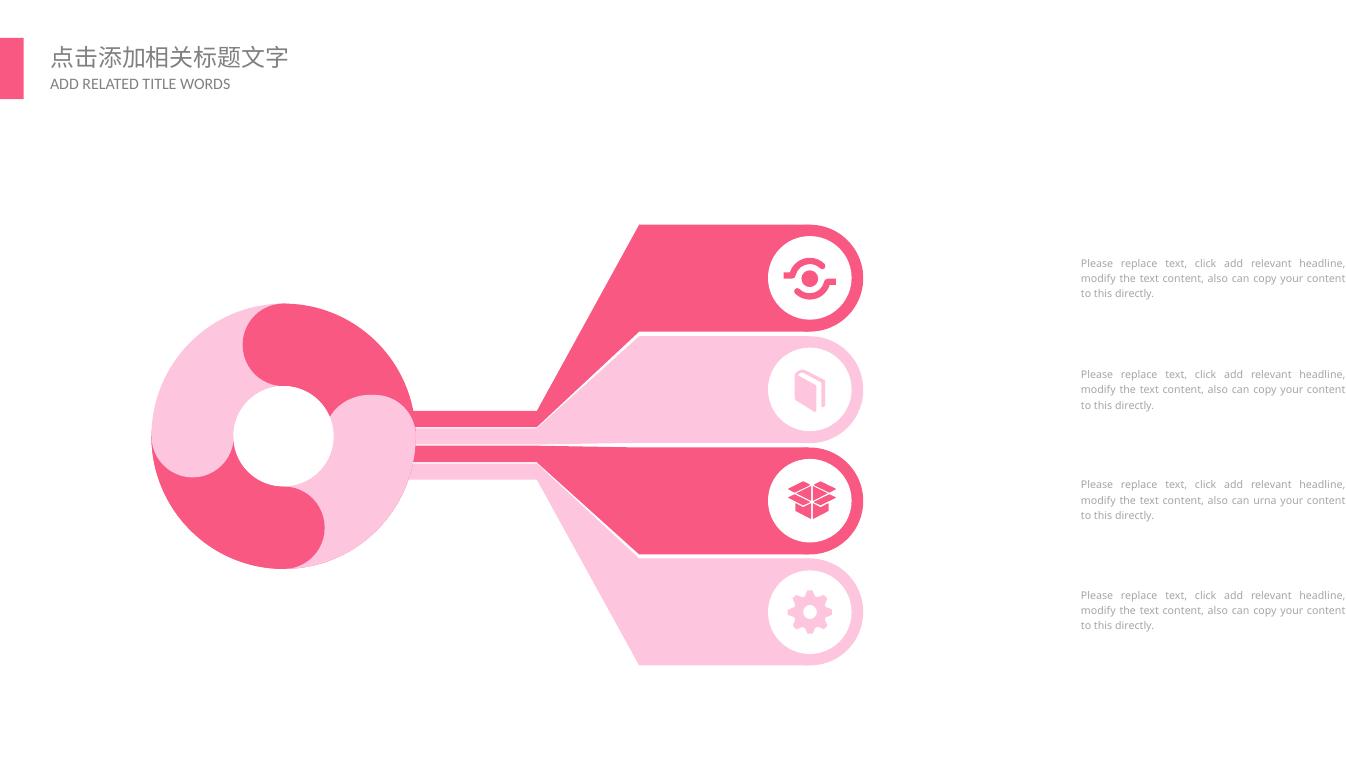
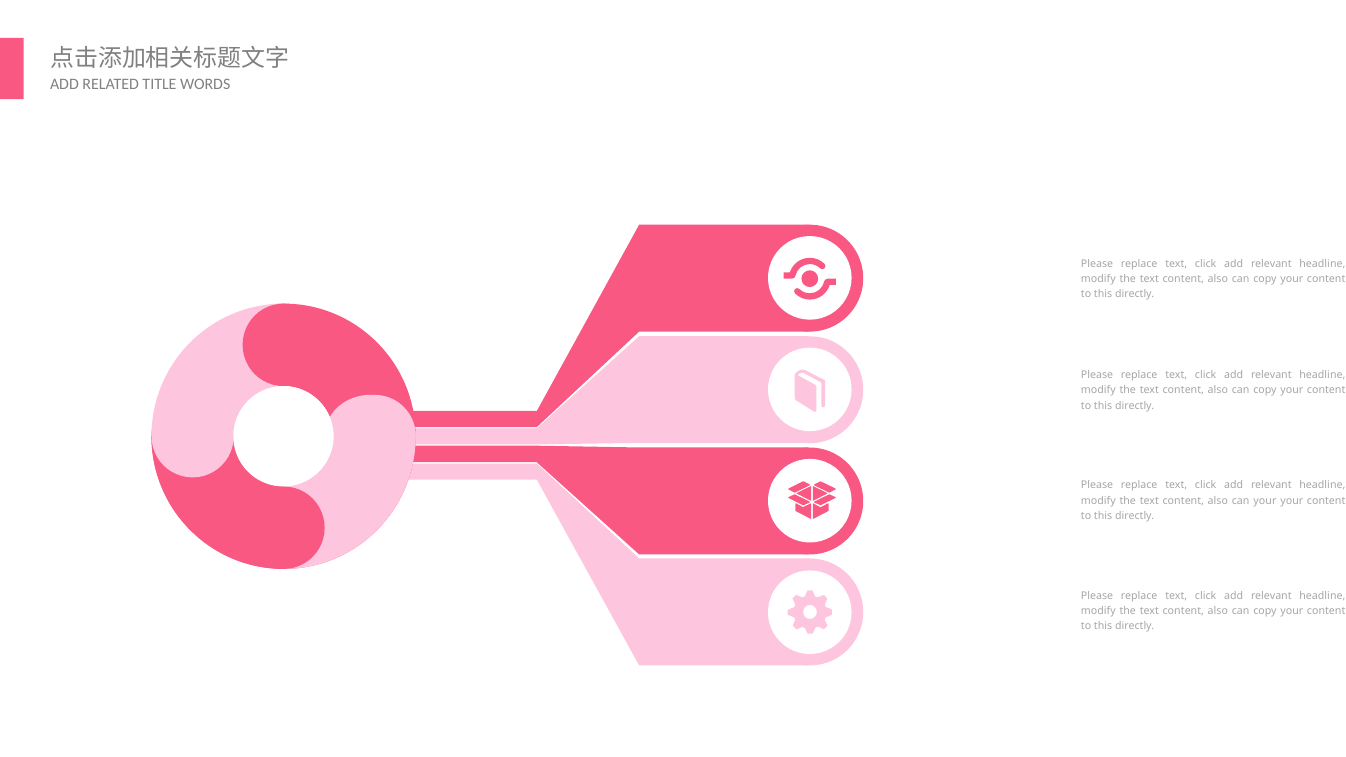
can urna: urna -> your (1265, 501)
